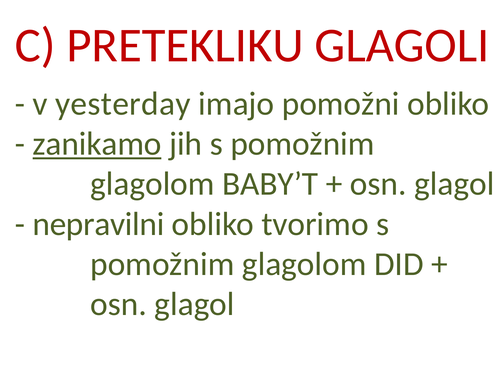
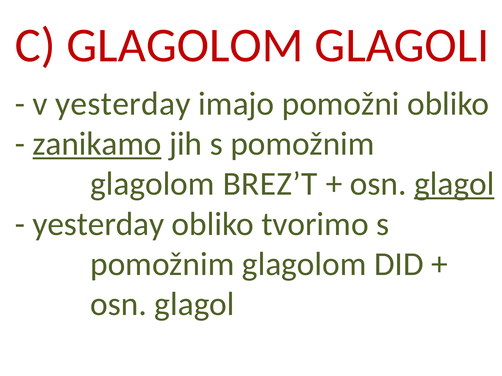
C PRETEKLIKU: PRETEKLIKU -> GLAGOLOM (185, 46)
BABY’T: BABY’T -> BREZ’T (270, 184)
glagol underline: none -> present (454, 184)
nepravilni: nepravilni -> yesterday (98, 224)
